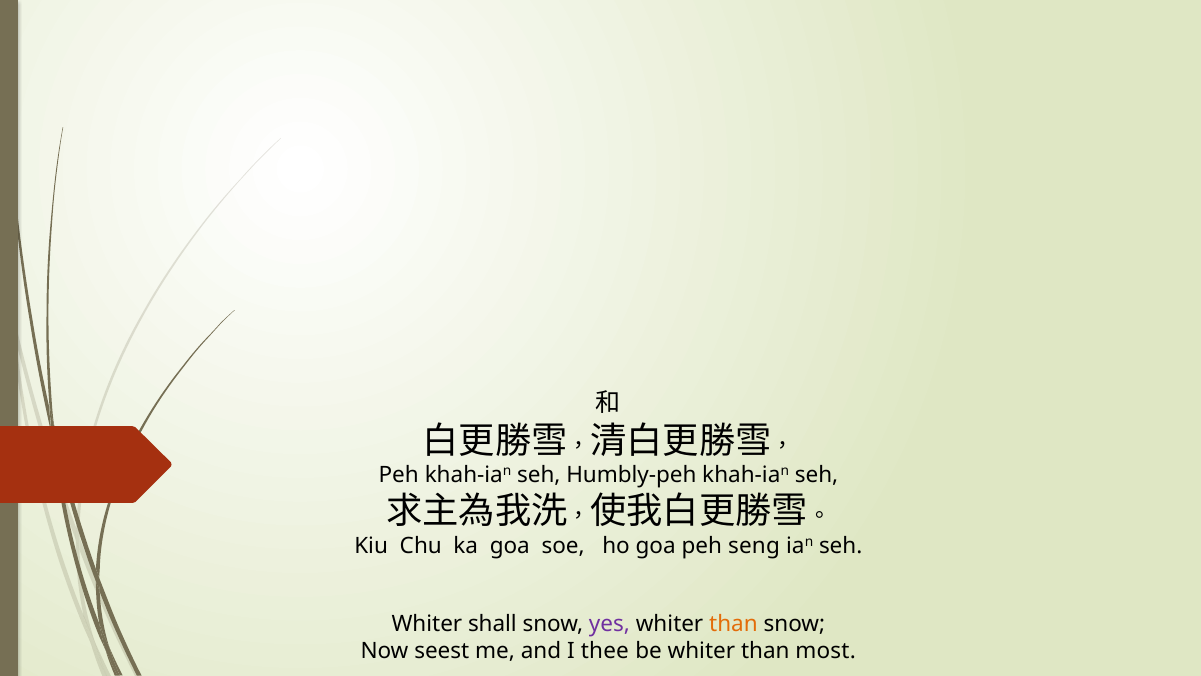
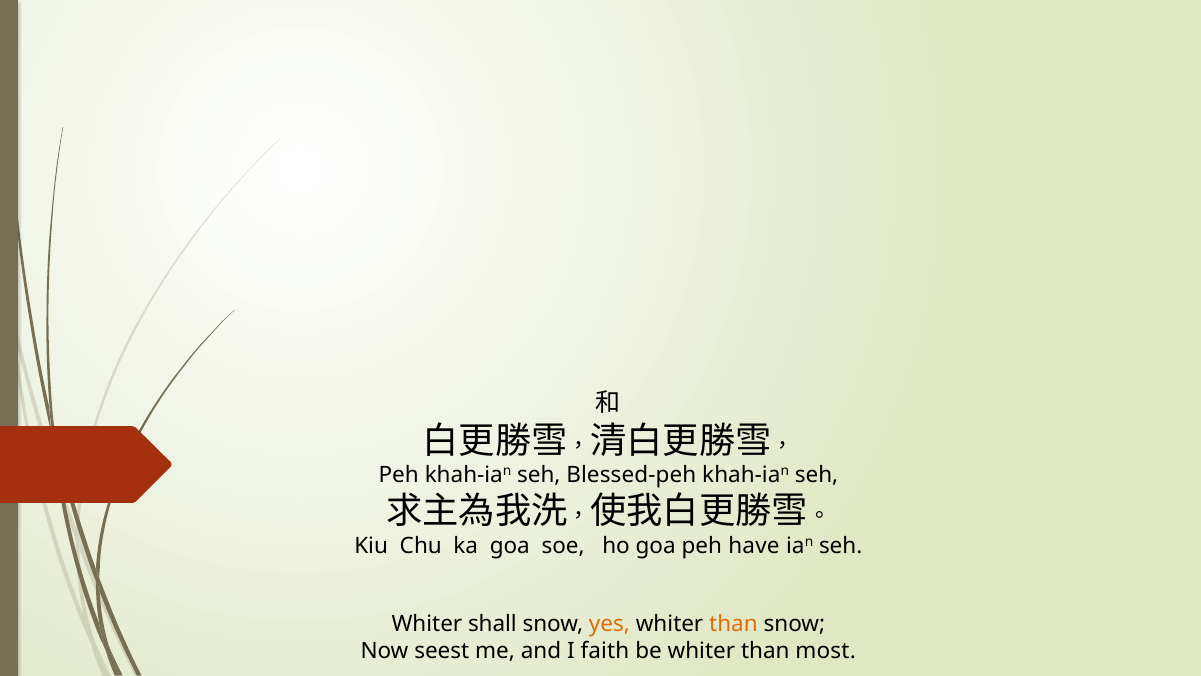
Humbly-peh: Humbly-peh -> Blessed-peh (631, 475)
seng: seng -> have (754, 546)
yes colour: purple -> orange (609, 624)
thee: thee -> faith (605, 651)
